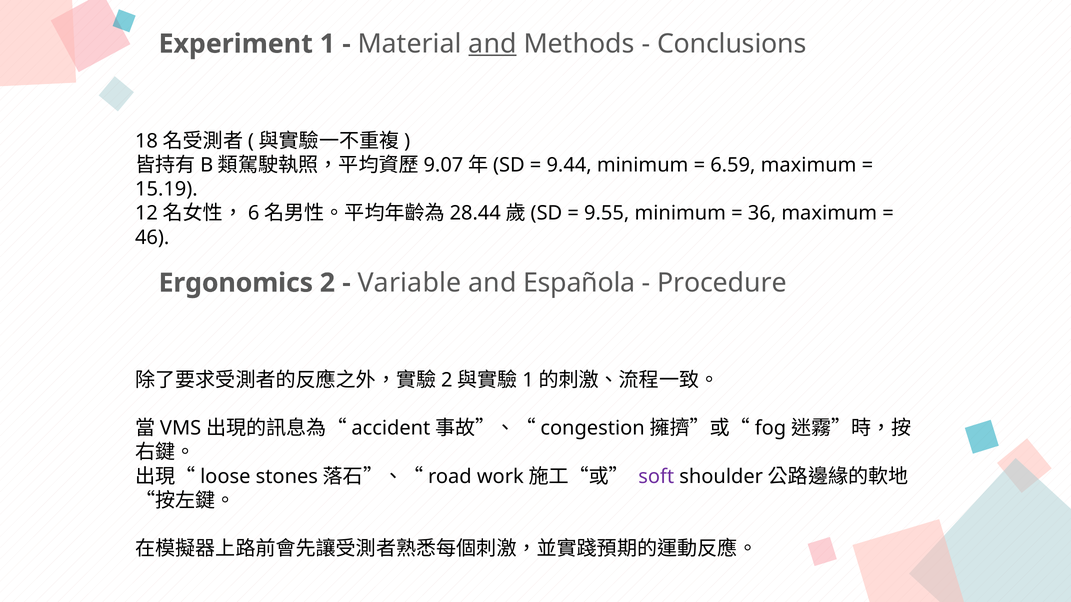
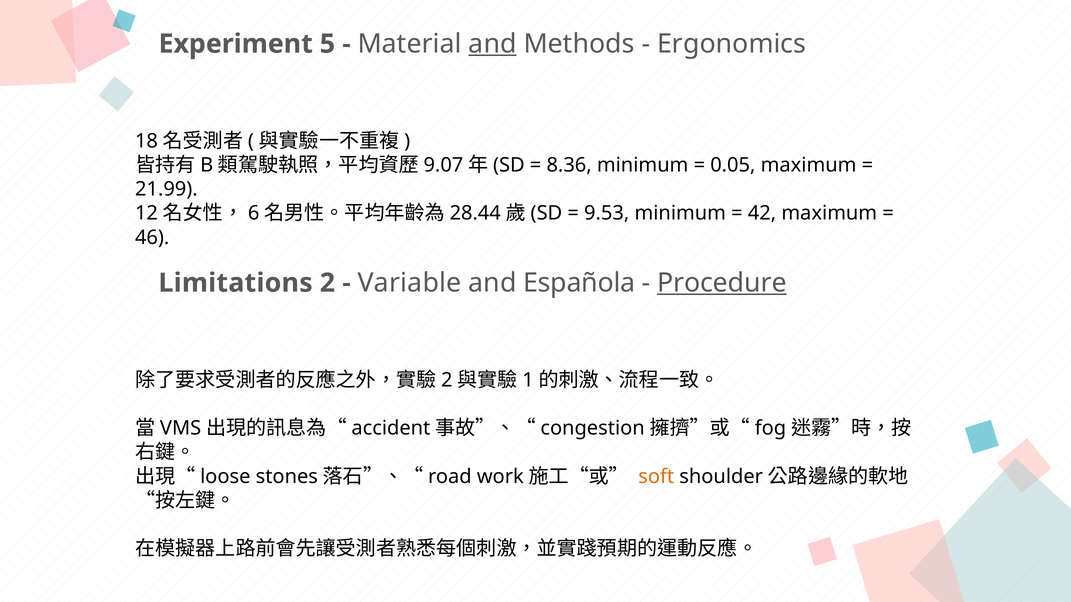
1: 1 -> 5 (327, 44)
Conclusions: Conclusions -> Ergonomics (732, 44)
9.44: 9.44 -> 8.36 (569, 165)
6.59: 6.59 -> 0.05 (733, 165)
15.19: 15.19 -> 21.99 (166, 189)
9.55: 9.55 -> 9.53 (607, 214)
36: 36 -> 42 (762, 214)
Ergonomics: Ergonomics -> Limitations (236, 283)
Procedure underline: none -> present (722, 283)
soft colour: purple -> orange (656, 477)
